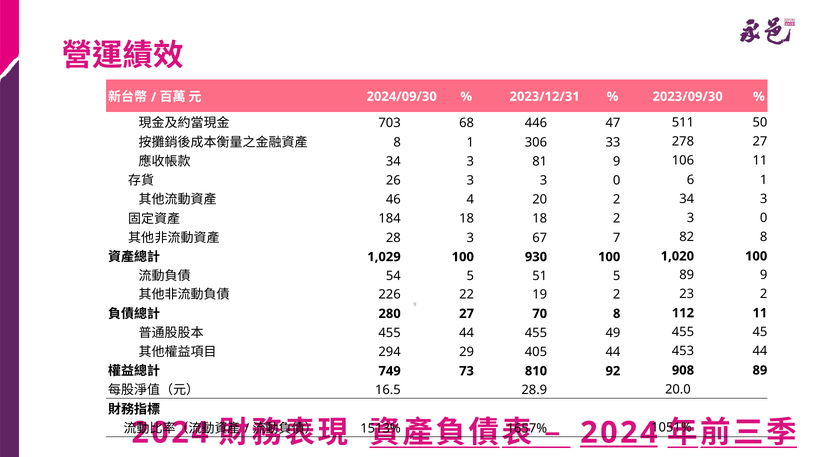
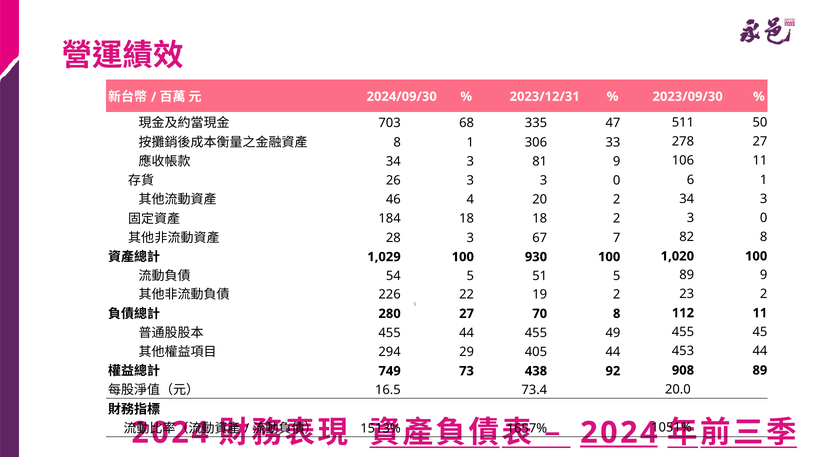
446: 446 -> 335 (536, 123)
810: 810 -> 438 (536, 371)
28.9: 28.9 -> 73.4 (534, 390)
